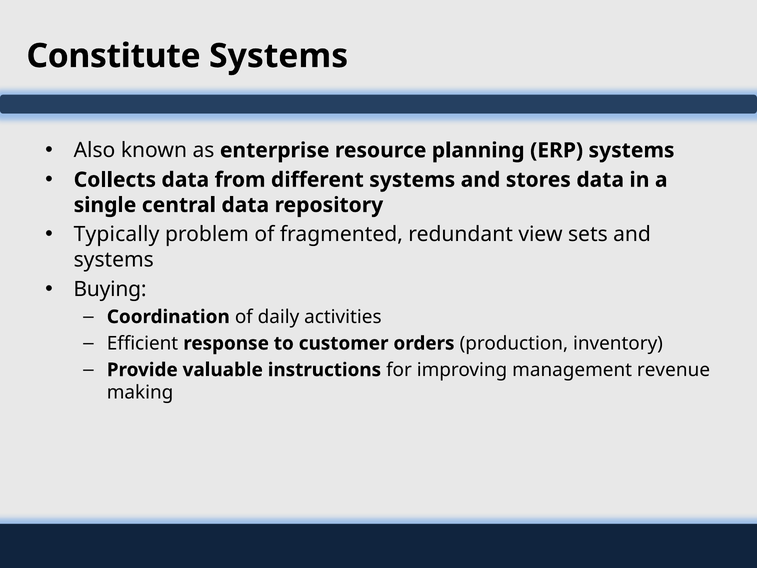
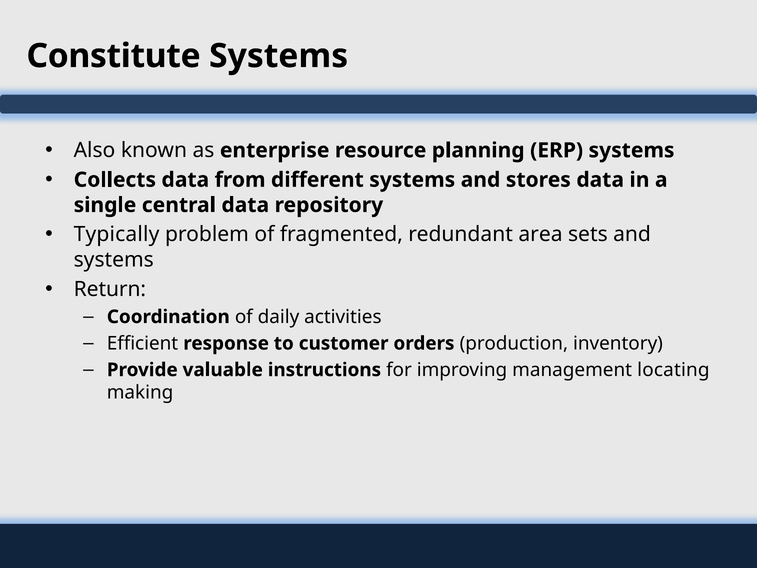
view: view -> area (541, 234)
Buying: Buying -> Return (110, 289)
revenue: revenue -> locating (673, 370)
